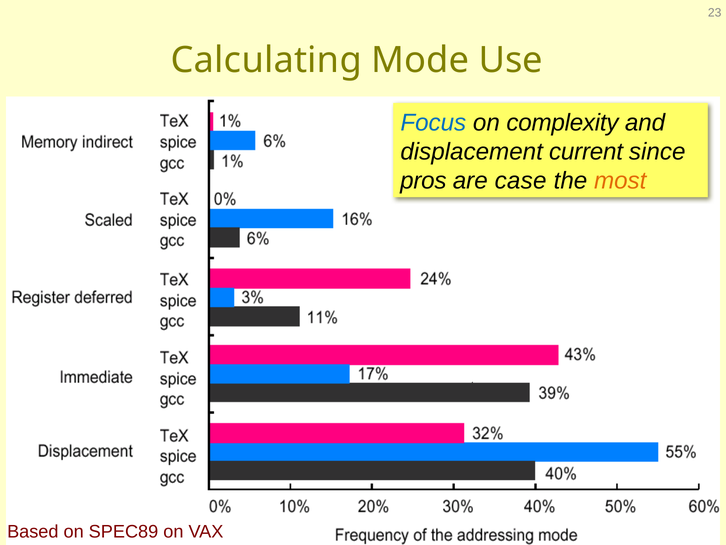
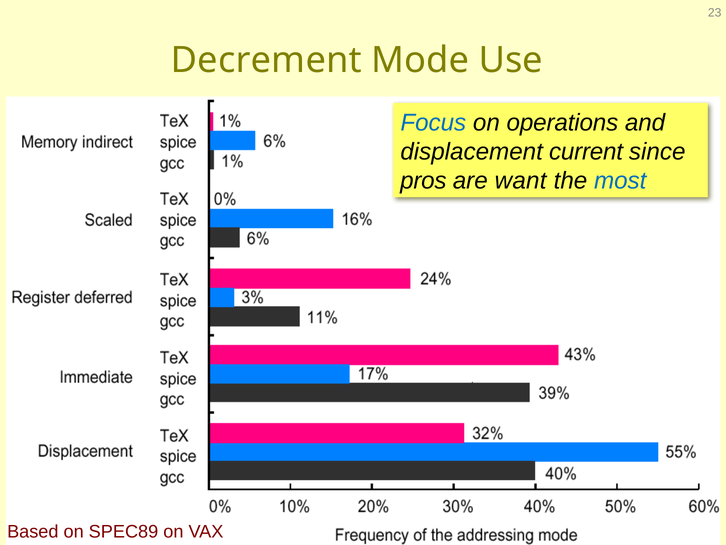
Calculating: Calculating -> Decrement (266, 60)
complexity: complexity -> operations (562, 123)
case: case -> want (521, 181)
most colour: orange -> blue (620, 181)
